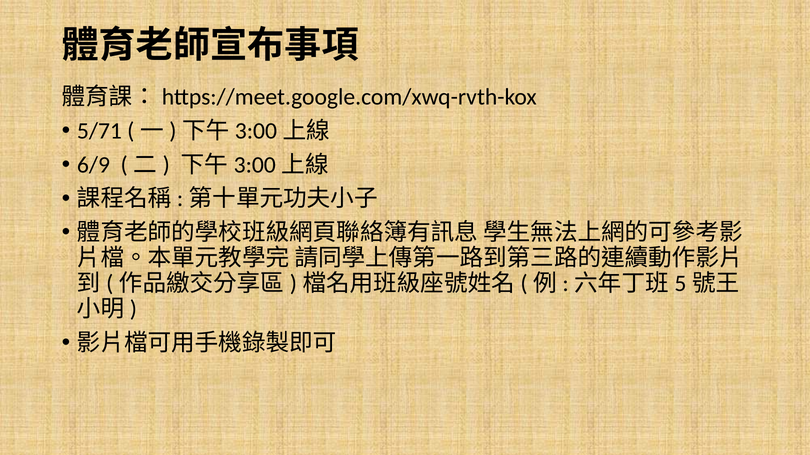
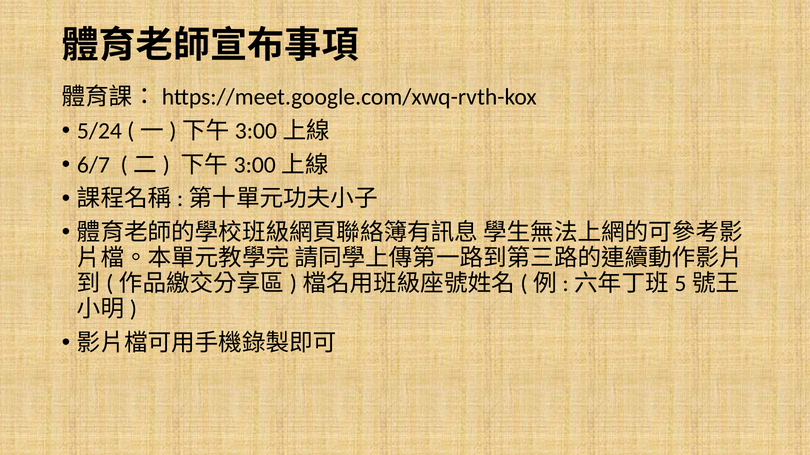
5/71: 5/71 -> 5/24 (99, 131)
6/9: 6/9 -> 6/7 (93, 165)
